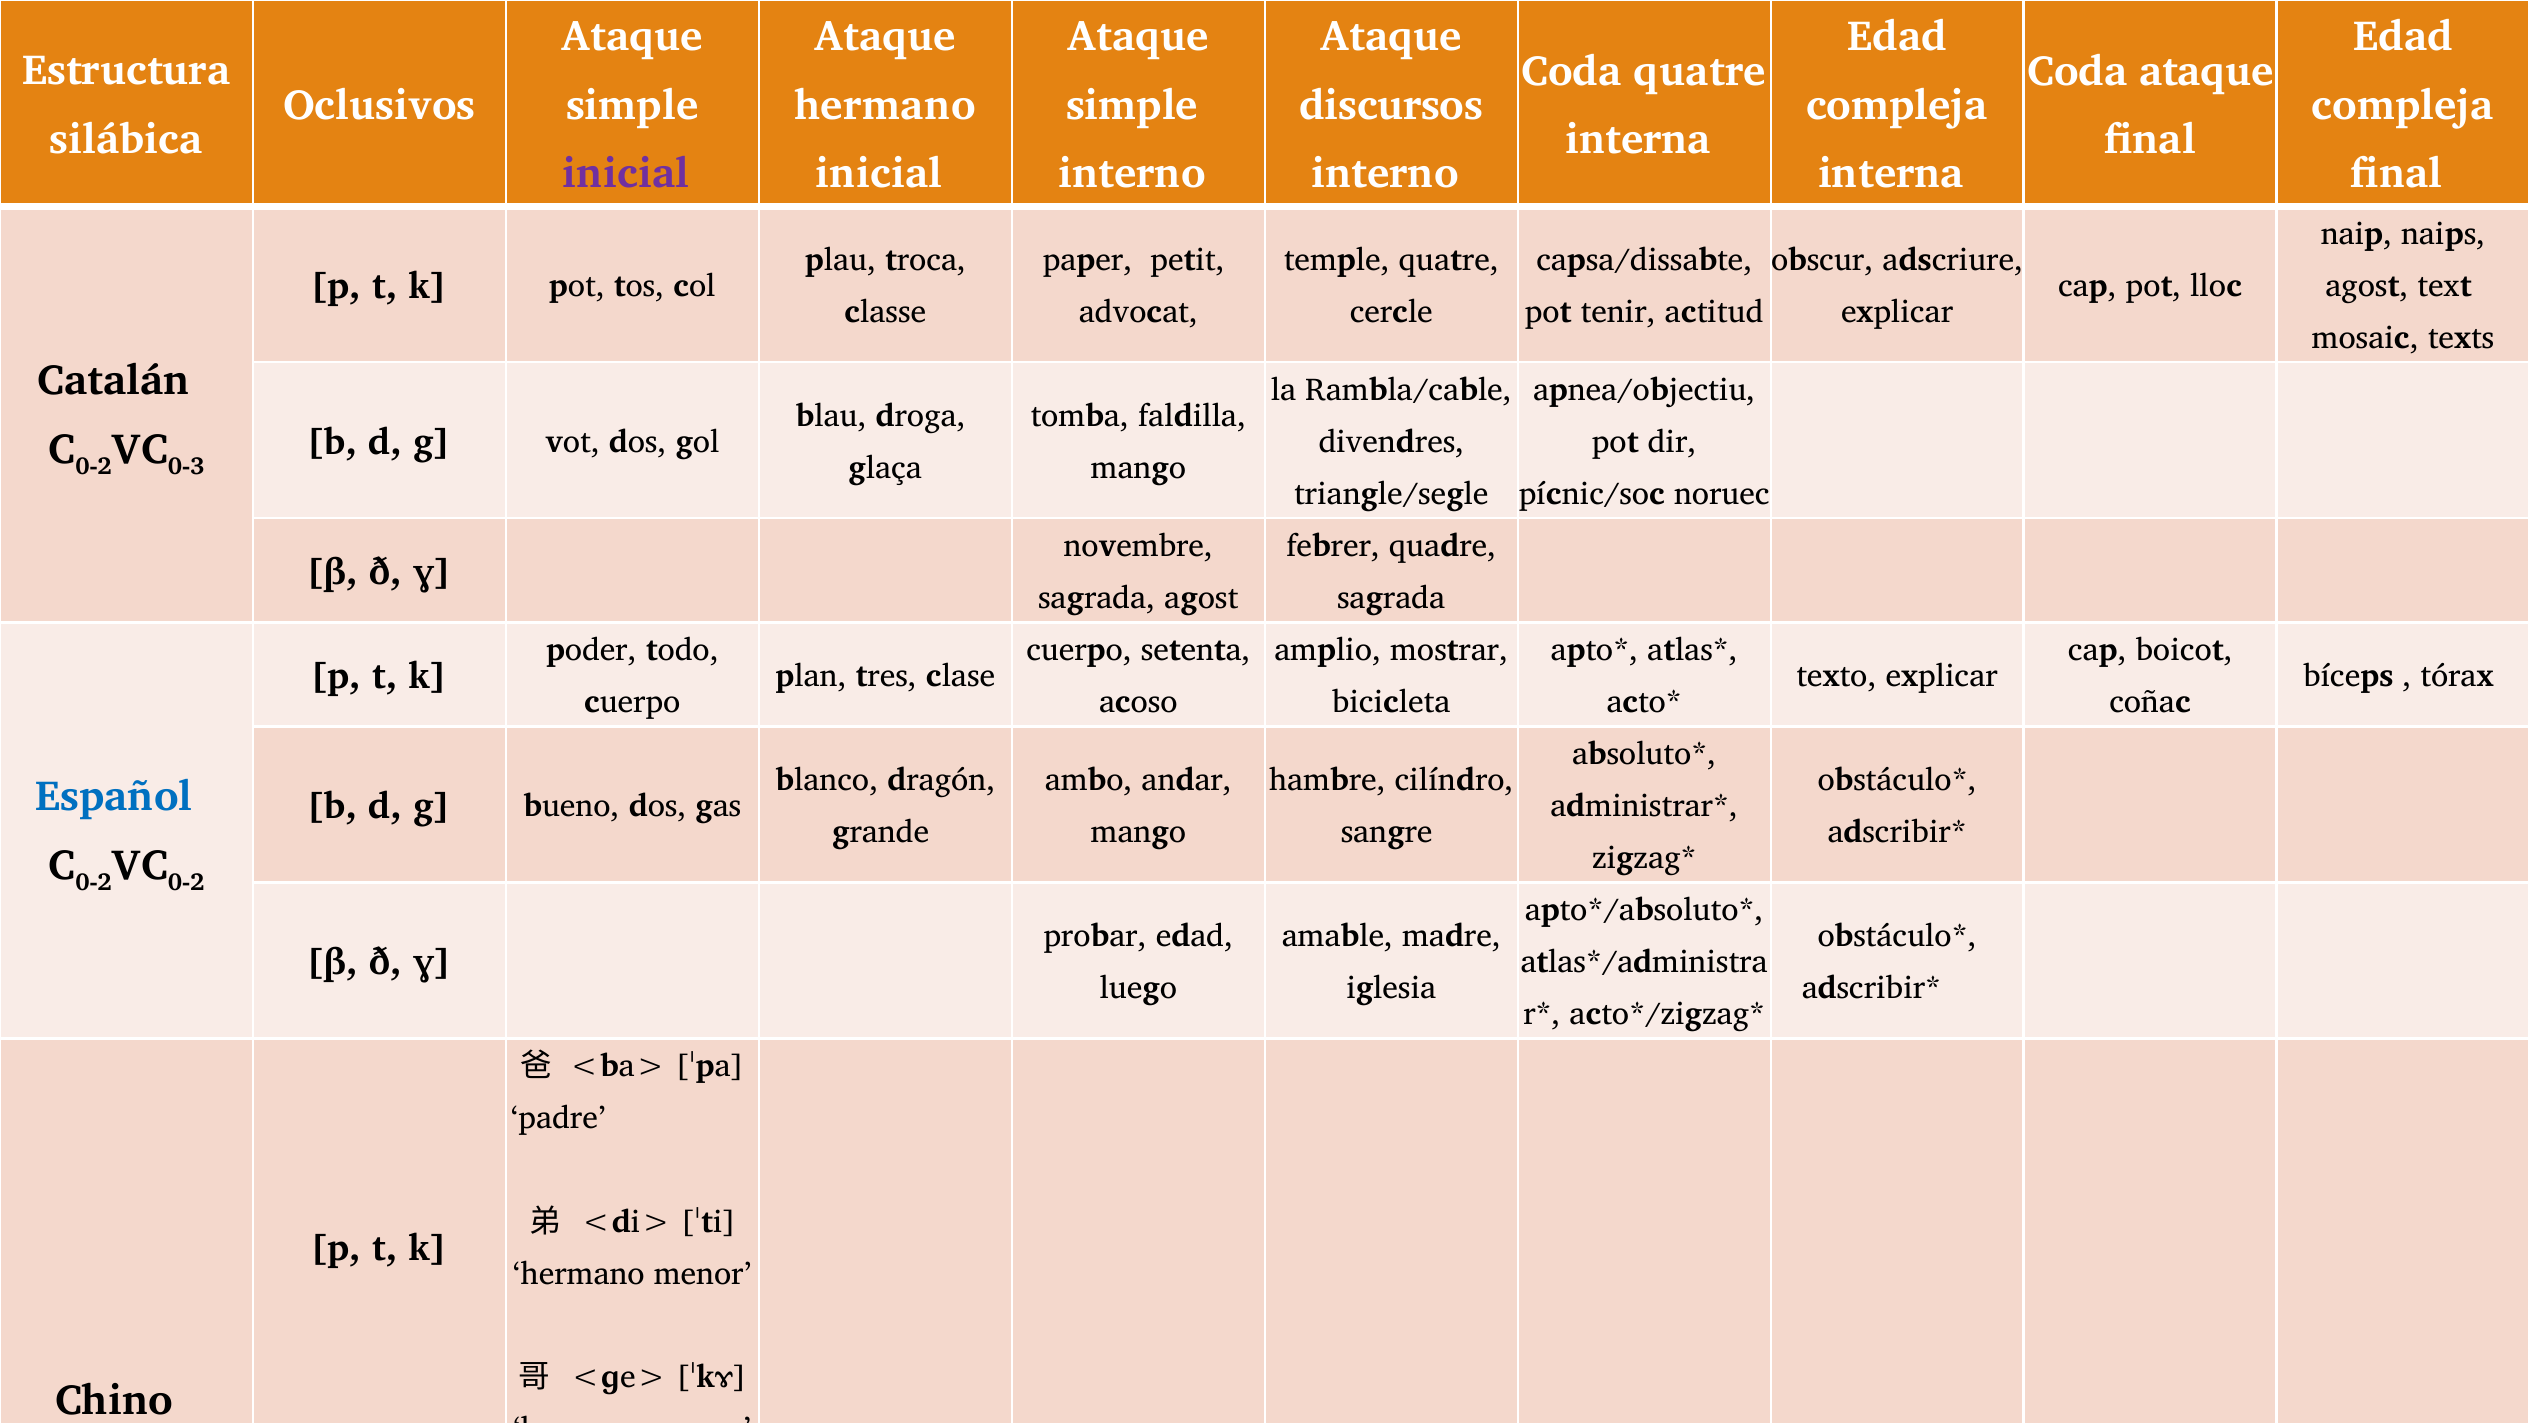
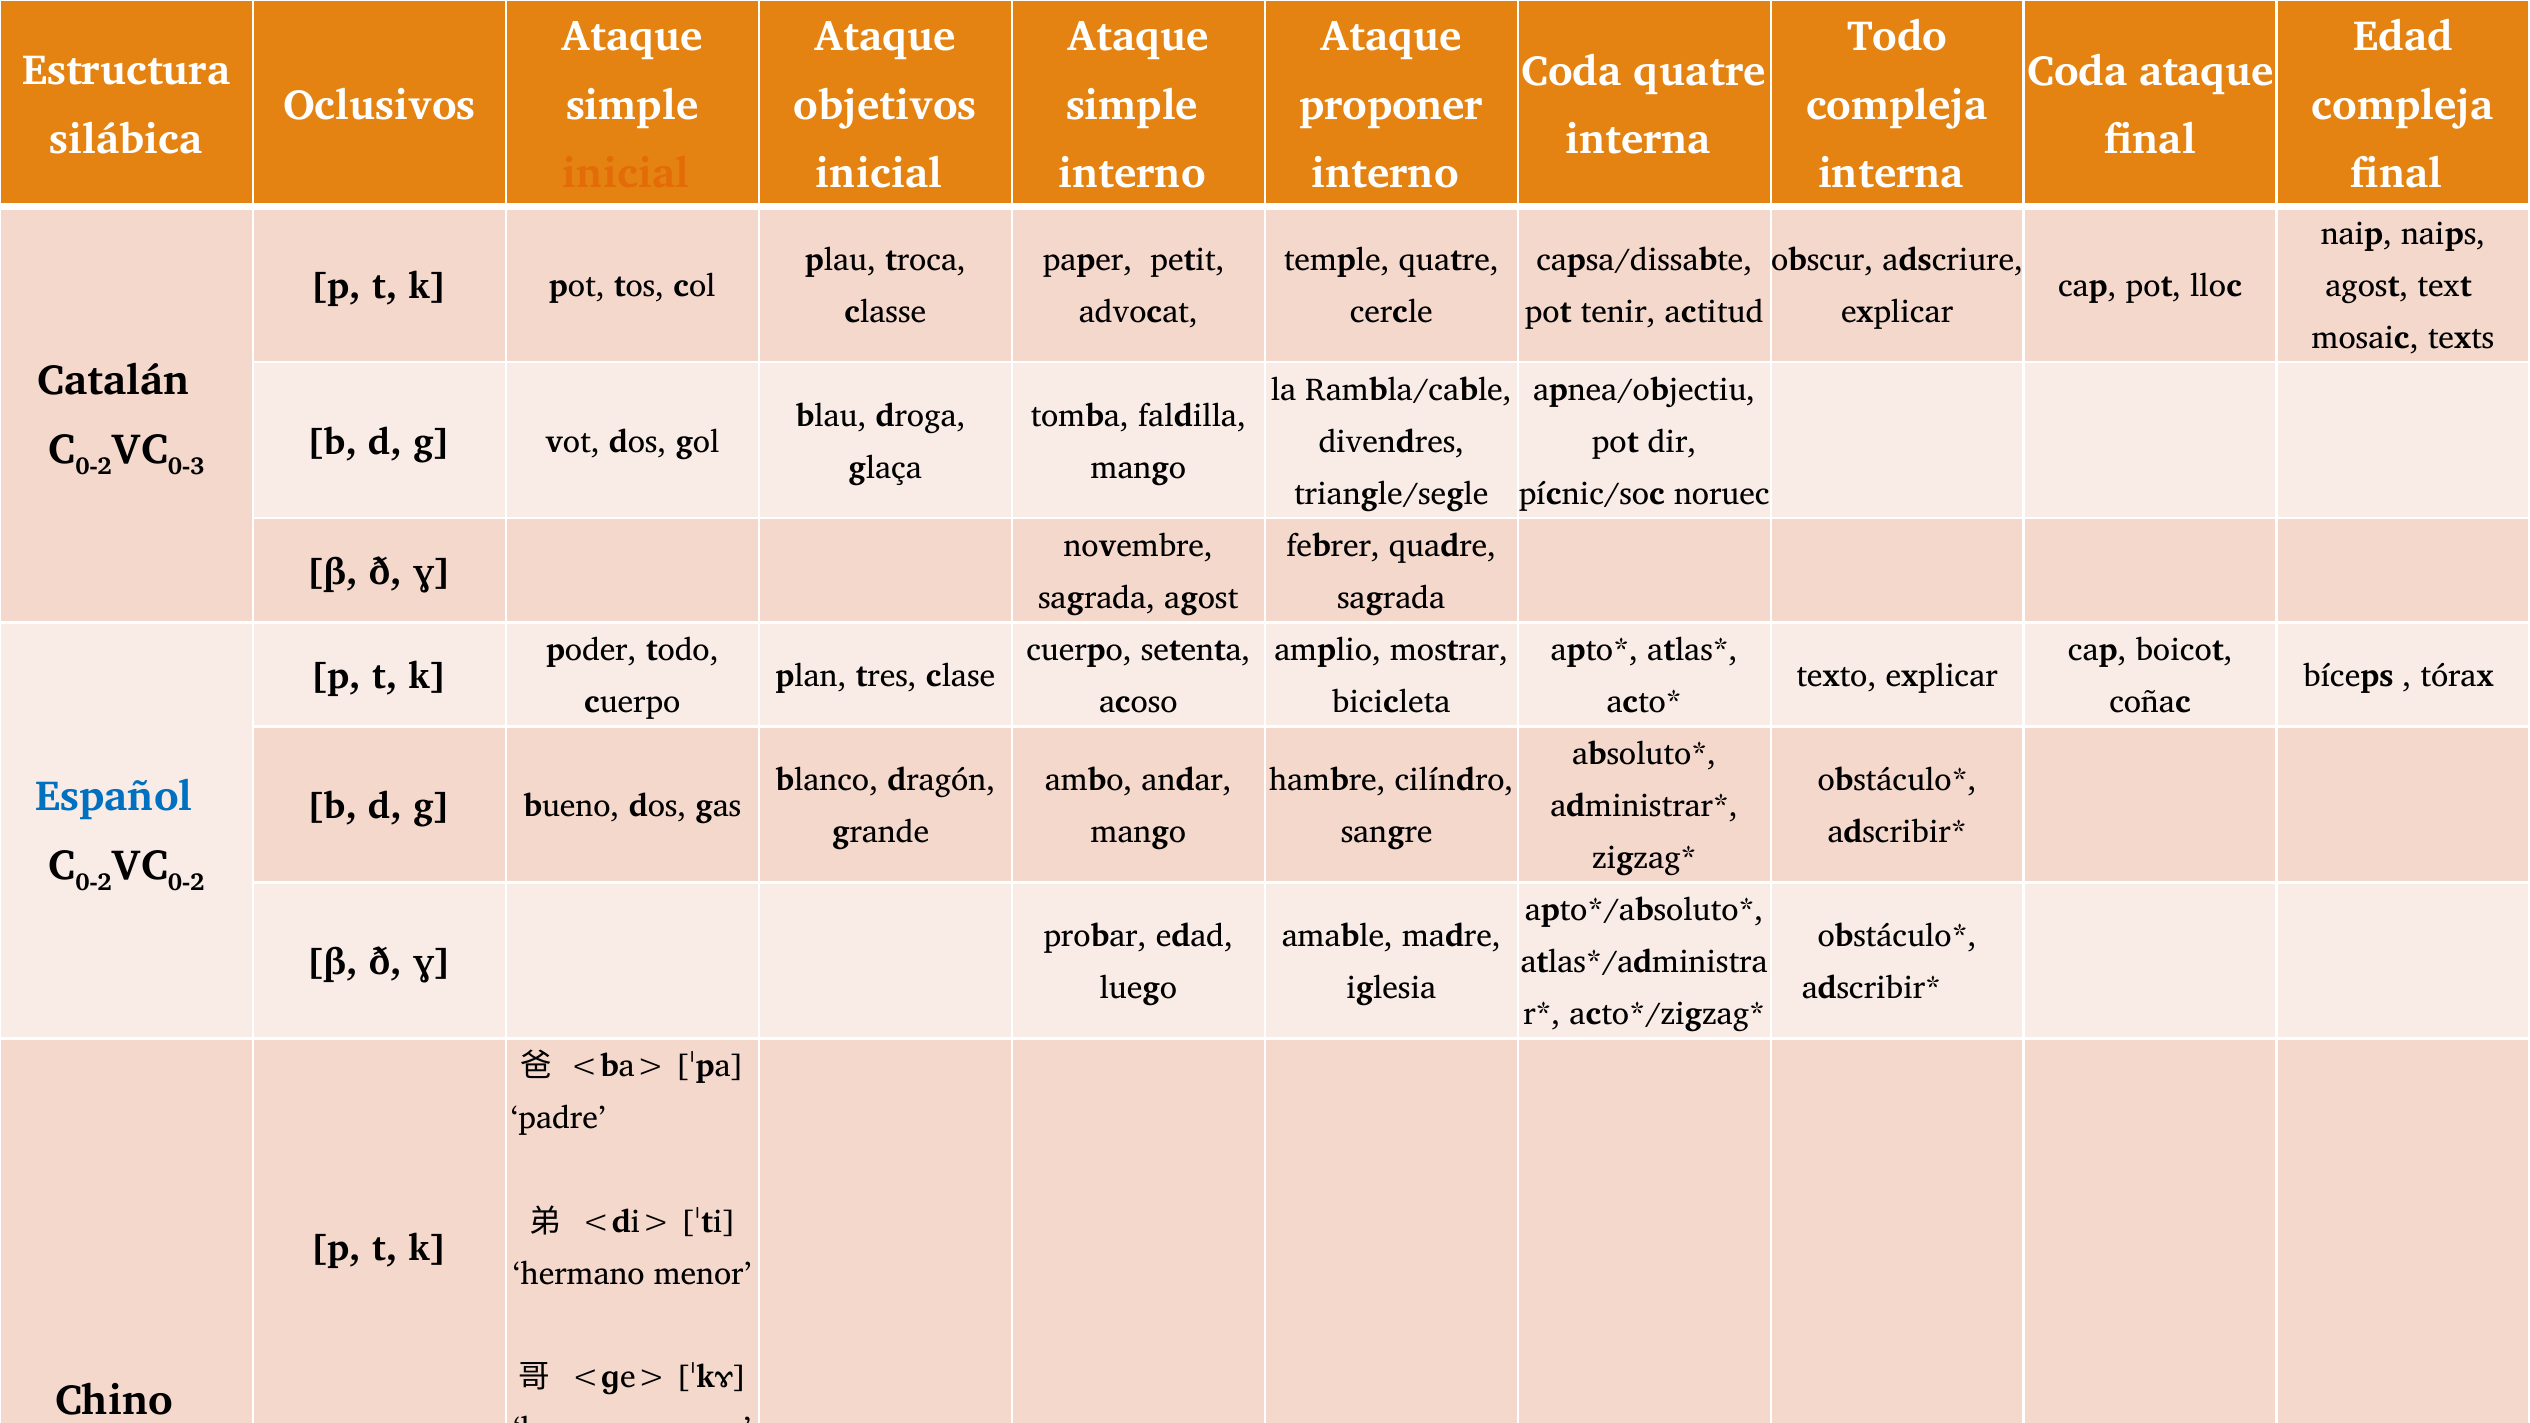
Edad: Edad -> Todo (1897, 37)
hermano: hermano -> objetivos (885, 105)
discursos: discursos -> proponer (1391, 105)
inicial colour: purple -> orange (626, 174)
